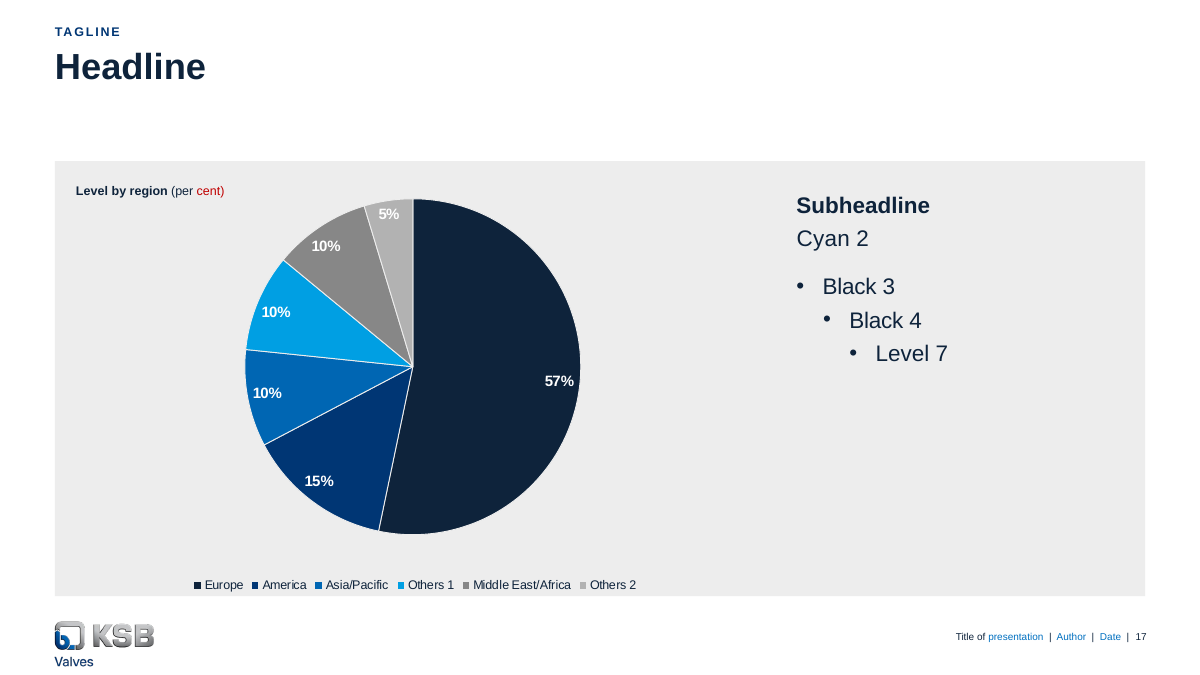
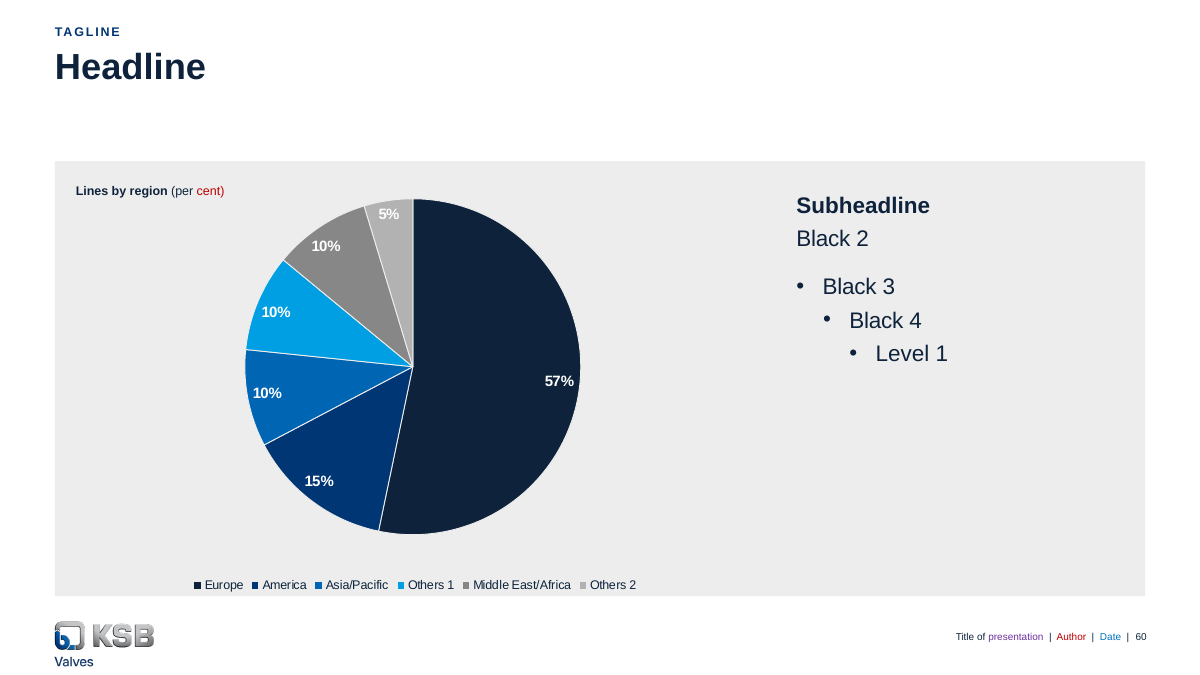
Level: Level -> Lines (92, 191)
Cyan: Cyan -> Black (823, 239)
Level 7: 7 -> 1 (942, 354)
presentation colour: blue -> purple (1016, 638)
Author colour: blue -> red (1071, 638)
17: 17 -> 60 (1141, 638)
